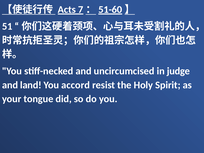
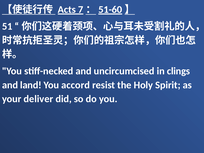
judge: judge -> clings (178, 71)
tongue: tongue -> deliver (38, 99)
